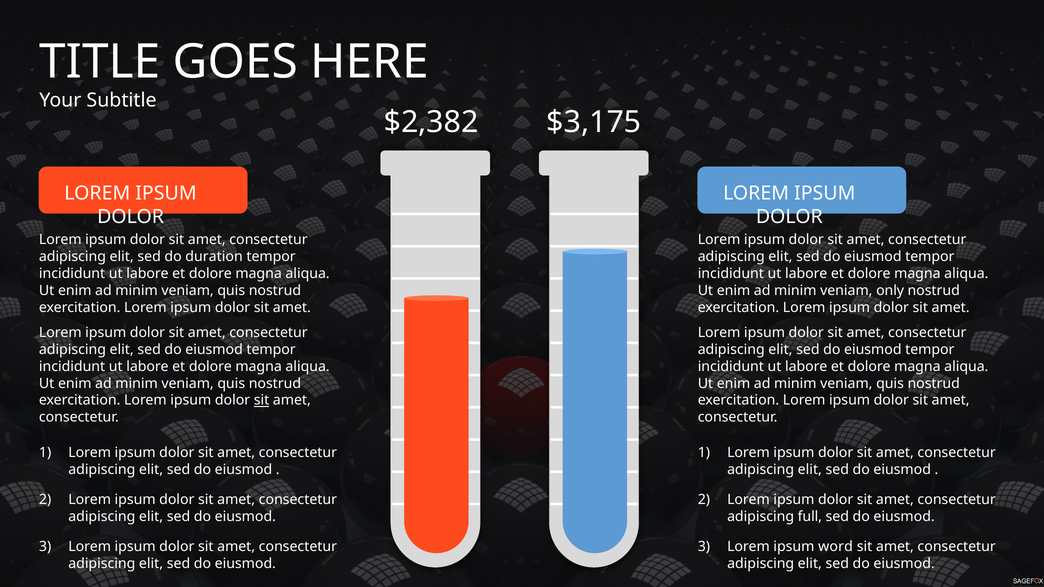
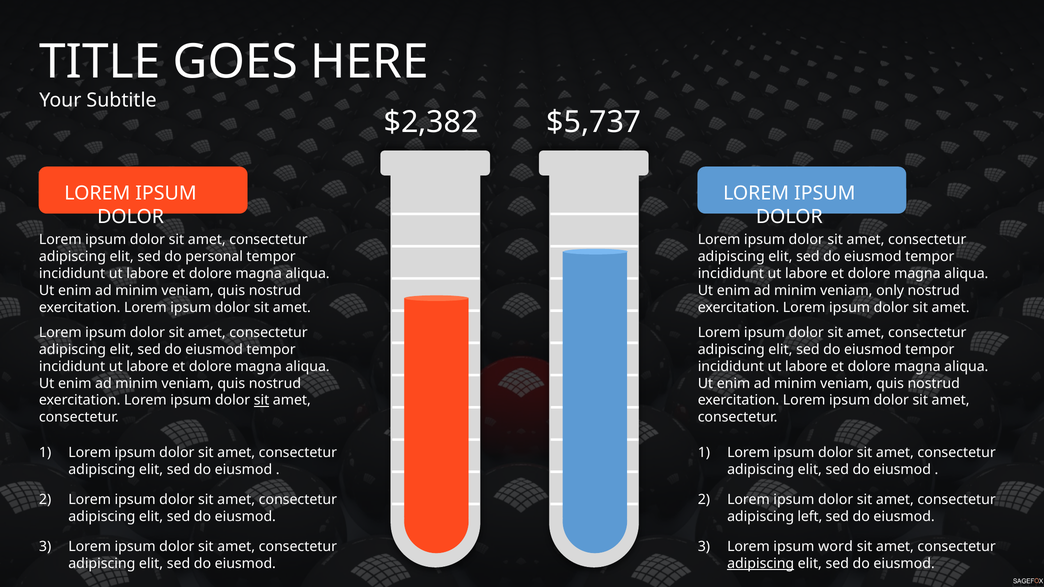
$3,175: $3,175 -> $5,737 (594, 122)
duration: duration -> personal (214, 257)
full: full -> left (810, 517)
adipiscing underline: none -> present (761, 564)
